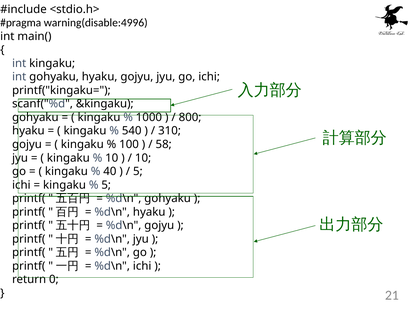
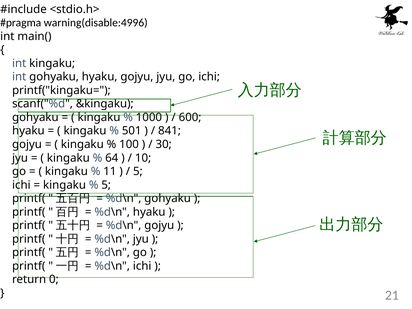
800: 800 -> 600 (190, 117)
540: 540 -> 501 (132, 131)
310: 310 -> 841 (170, 131)
58: 58 -> 30 (164, 144)
10: 10 -> 64 (112, 158)
40: 40 -> 11 (110, 171)
